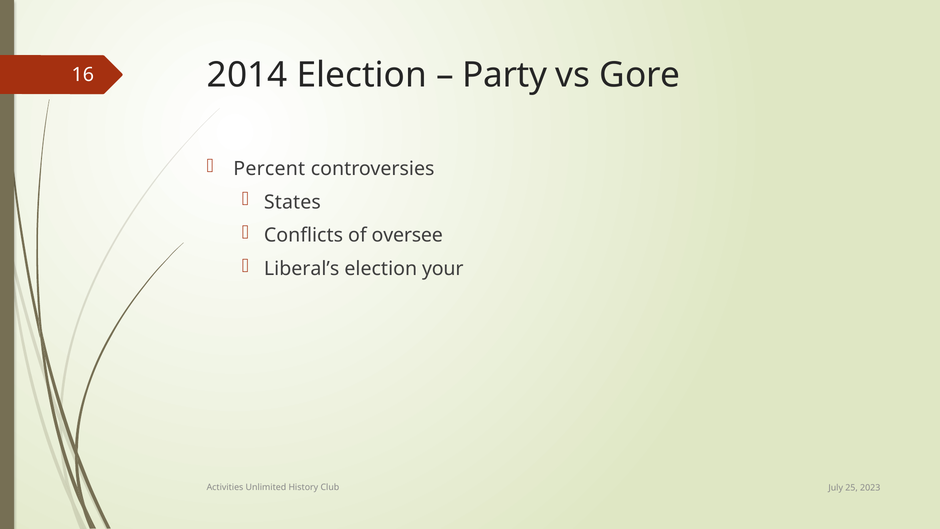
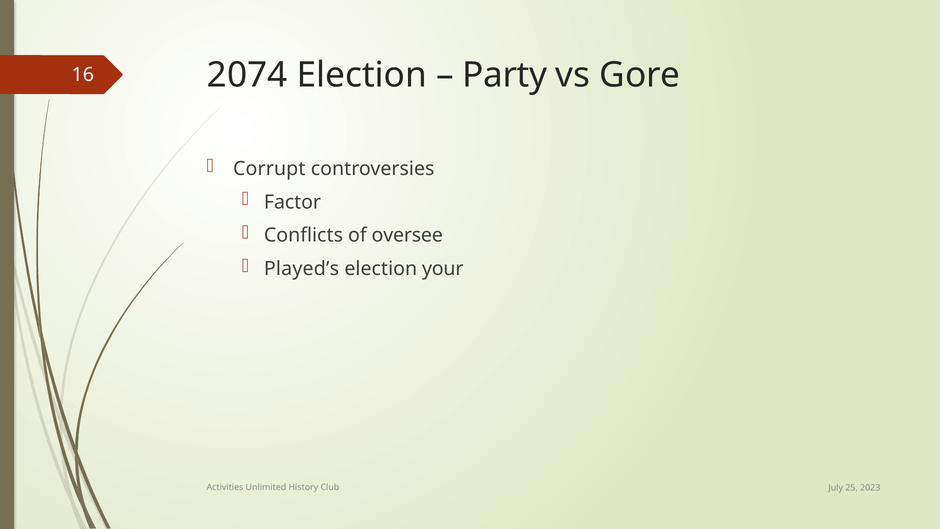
2014: 2014 -> 2074 (247, 75)
Percent: Percent -> Corrupt (269, 169)
States: States -> Factor (292, 202)
Liberal’s: Liberal’s -> Played’s (302, 269)
